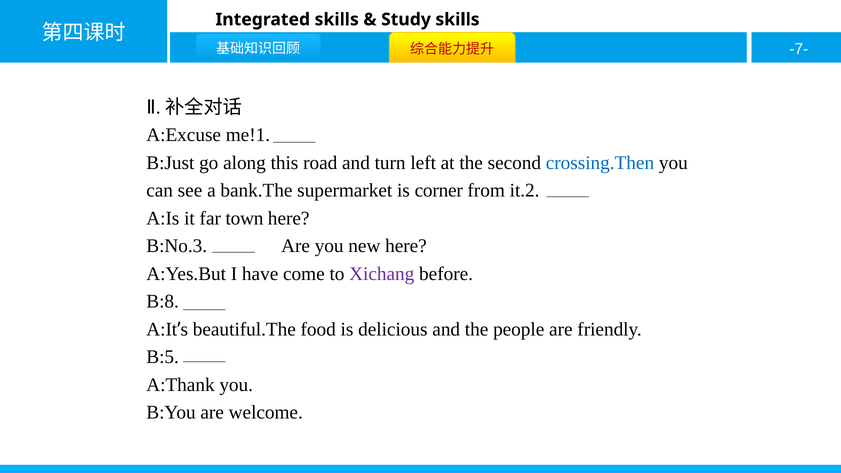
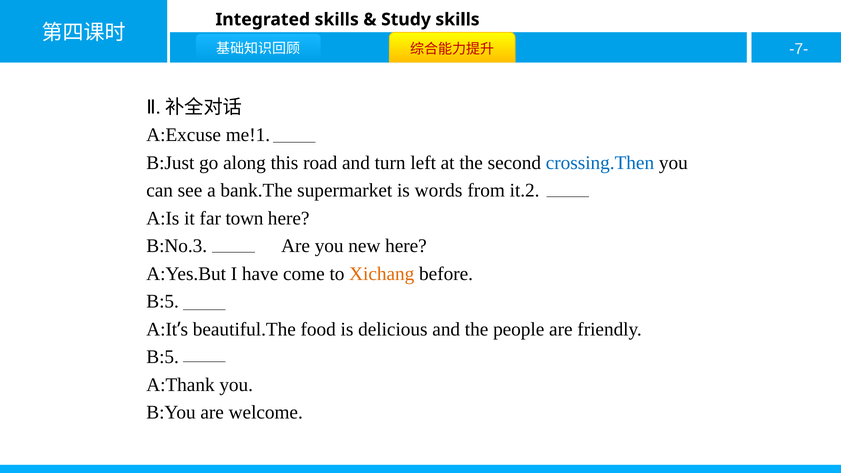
corner: corner -> words (439, 191)
Xichang colour: purple -> orange (382, 274)
B:8: B:8 -> B:5 (163, 302)
